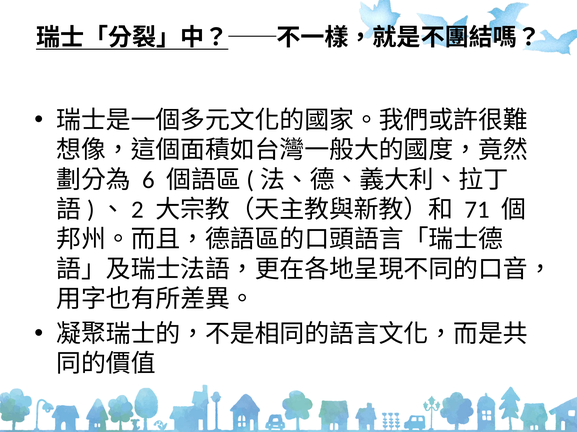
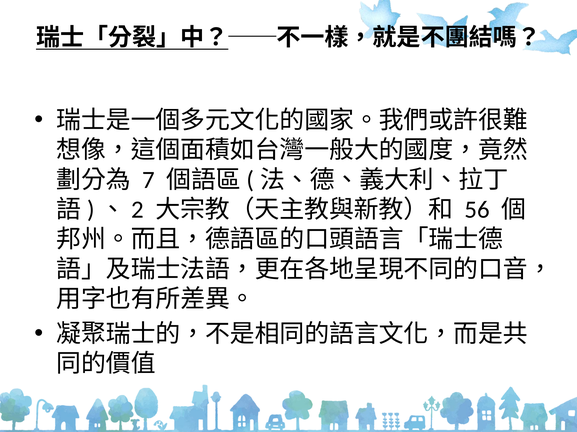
6: 6 -> 7 (148, 180)
71: 71 -> 56 (477, 210)
